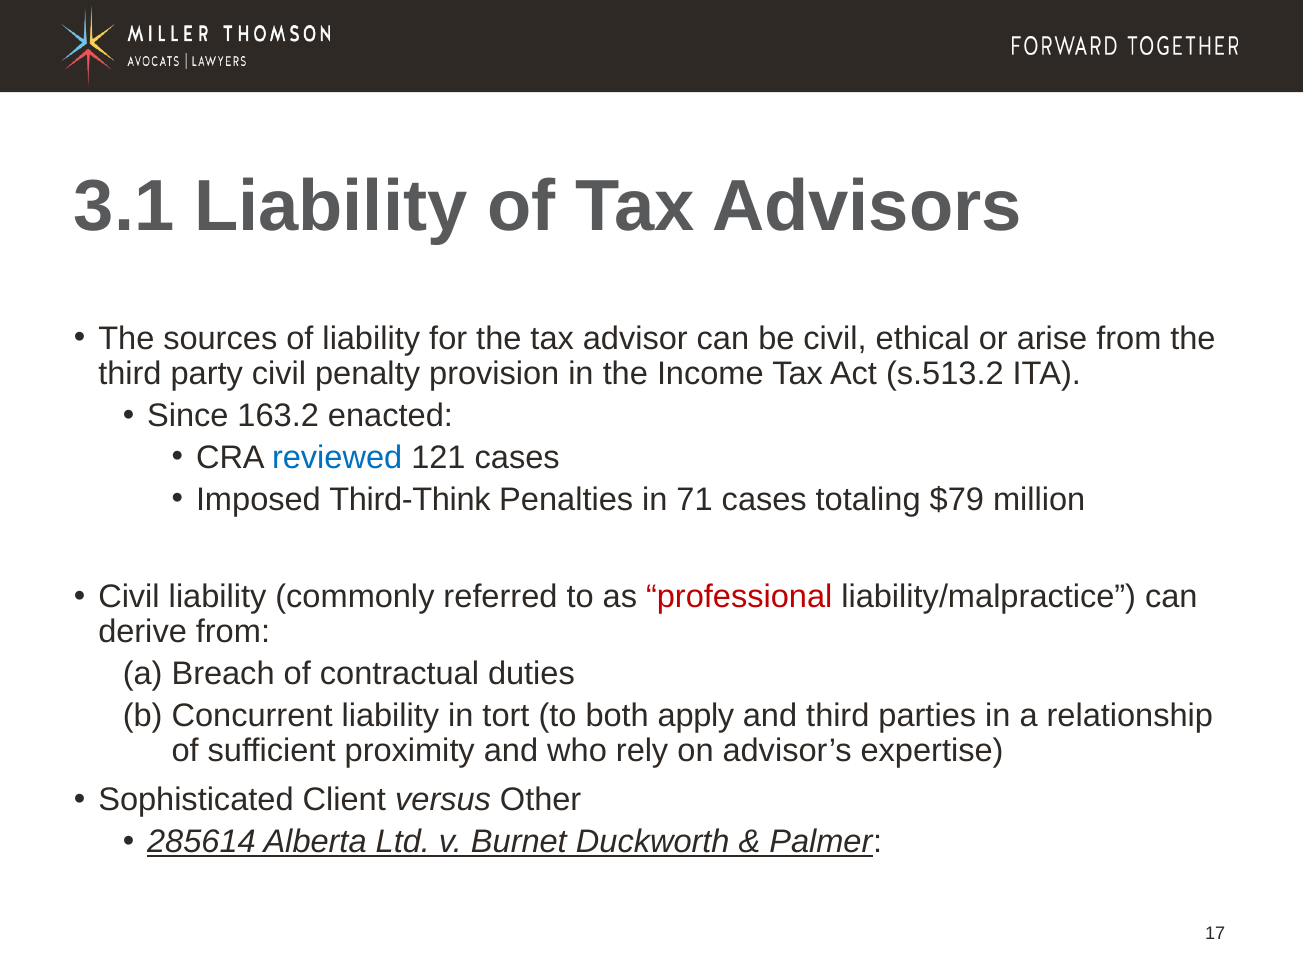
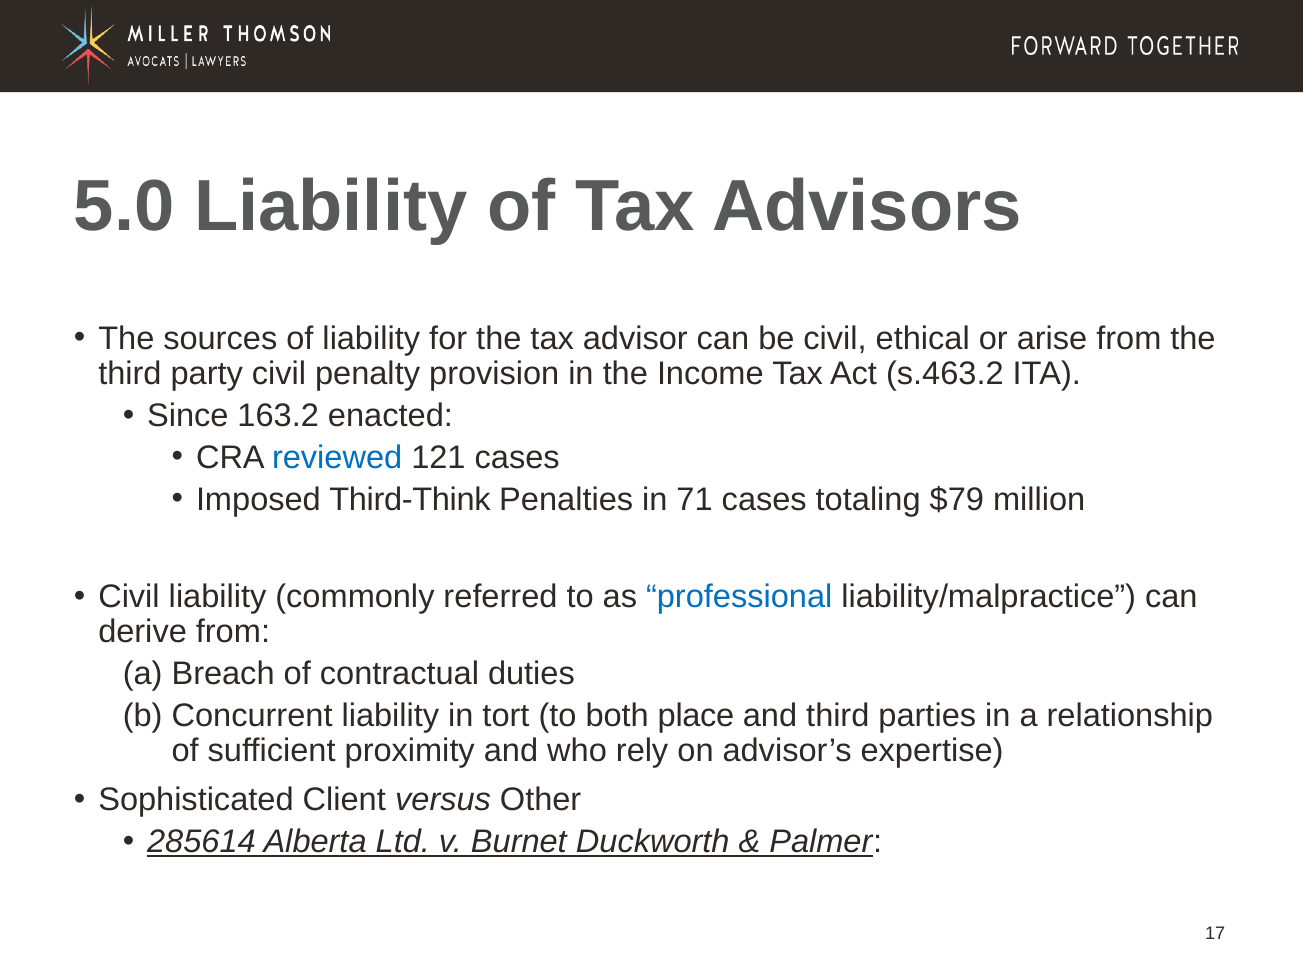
3.1: 3.1 -> 5.0 (124, 207)
s.513.2: s.513.2 -> s.463.2 (945, 374)
professional colour: red -> blue (739, 597)
apply: apply -> place (696, 716)
